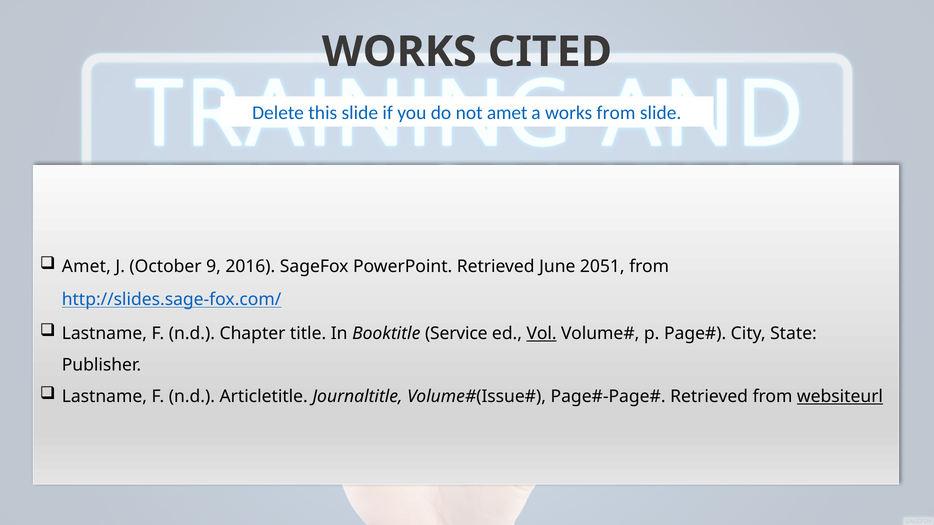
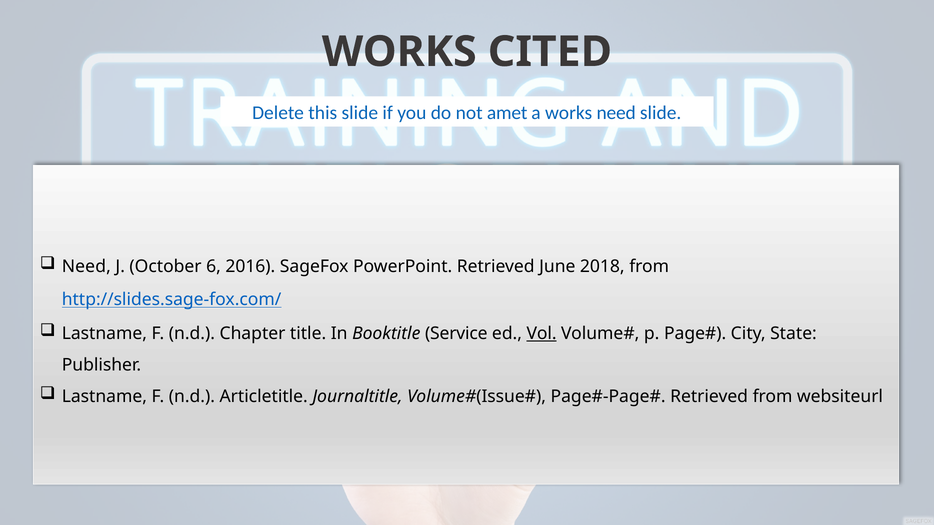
works from: from -> need (616, 113)
Amet: Amet -> Need (86, 267)
9: 9 -> 6 (214, 267)
2051: 2051 -> 2018 (602, 267)
websiteurl underline: present -> none (840, 397)
